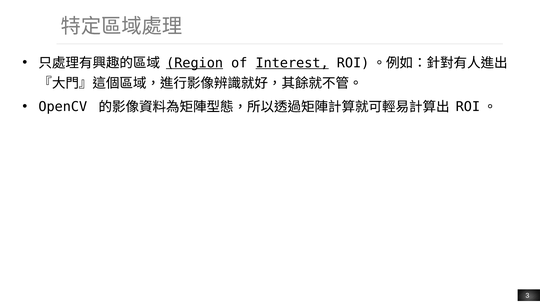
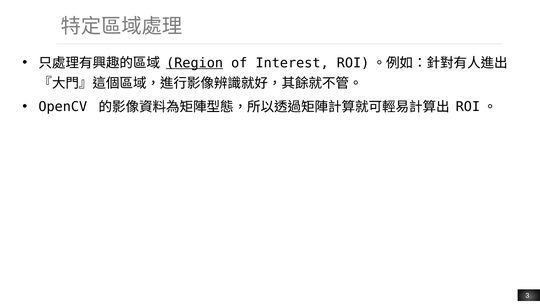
Interest underline: present -> none (292, 63)
